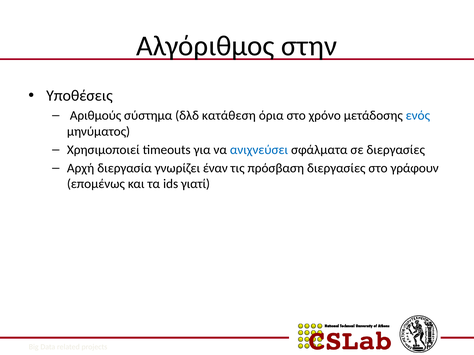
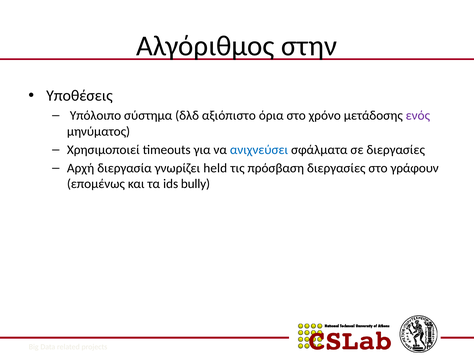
Αριθμούς: Αριθμούς -> Υπόλοιπο (96, 116)
κατάθεση: κατάθεση -> αξιόπιστο (229, 116)
ενός colour: blue -> purple (418, 116)
έναν: έναν -> held (215, 168)
γιατί: γιατί -> bully (195, 184)
